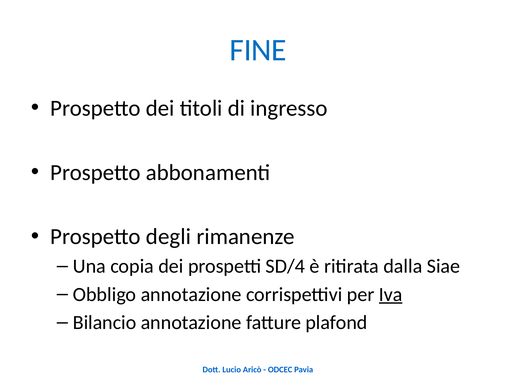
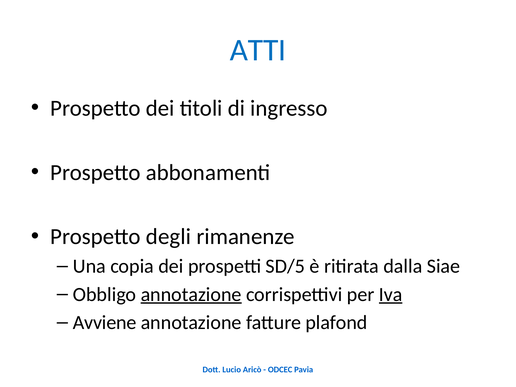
FINE: FINE -> ATTI (258, 50)
SD/4: SD/4 -> SD/5 (285, 266)
annotazione underline: none -> present (191, 294)
Bilancio: Bilancio -> Avviene (105, 323)
